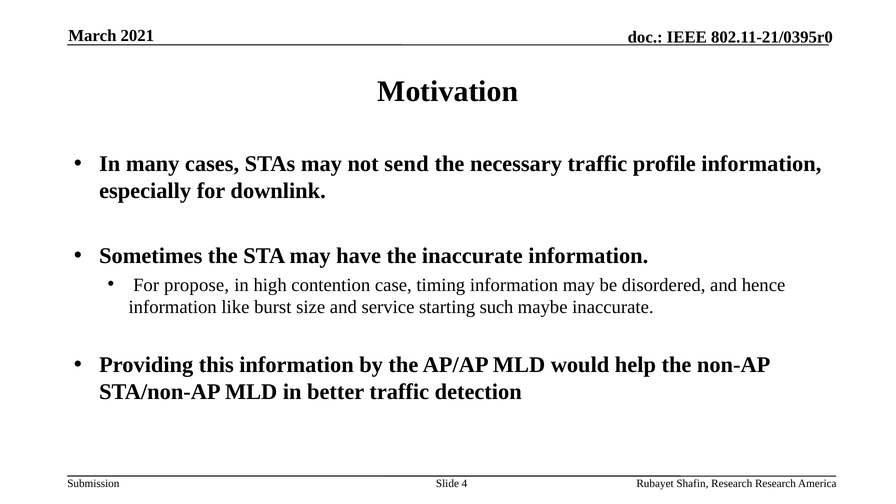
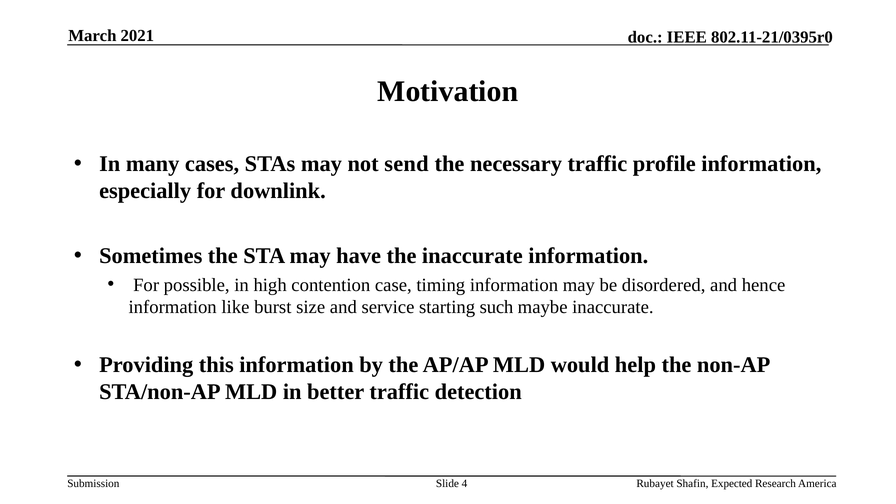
propose: propose -> possible (197, 285)
Shafin Research: Research -> Expected (732, 483)
